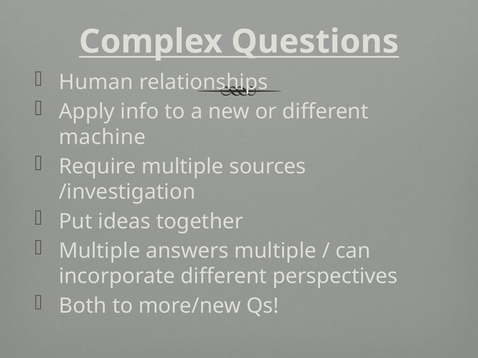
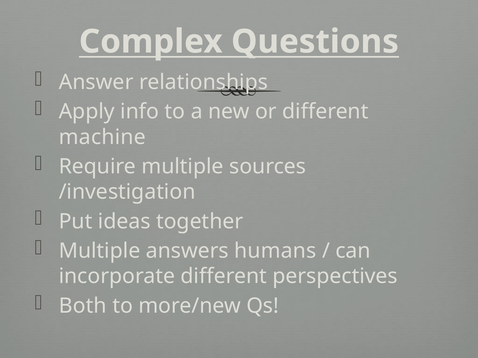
Human: Human -> Answer (96, 82)
answers multiple: multiple -> humans (275, 251)
